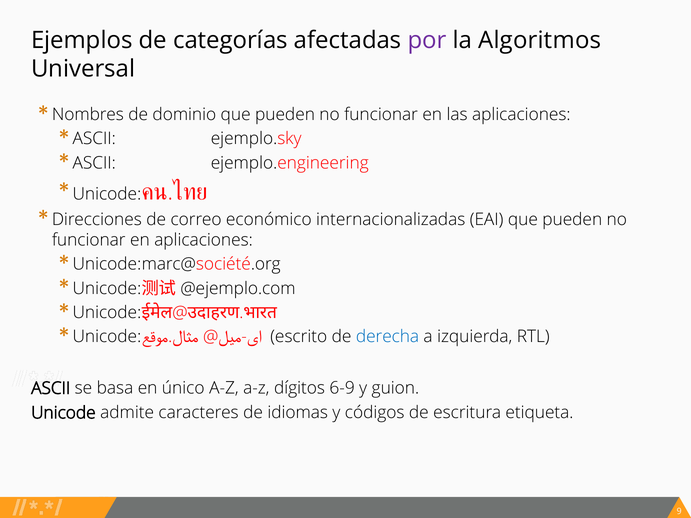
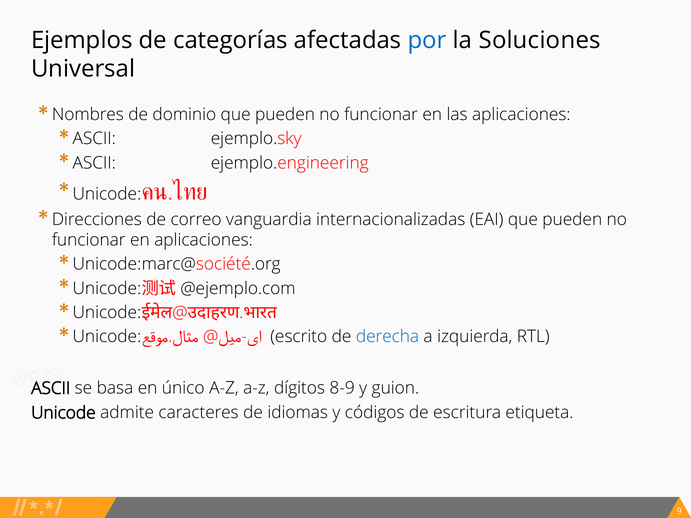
por colour: purple -> blue (427, 40)
Algoritmos: Algoritmos -> Soluciones (540, 40)
económico: económico -> vanguardia (269, 219)
6-9: 6-9 -> 8-9 (342, 388)
